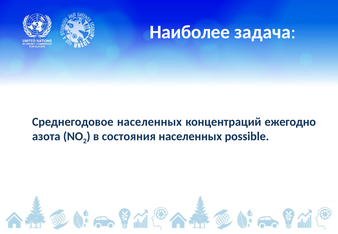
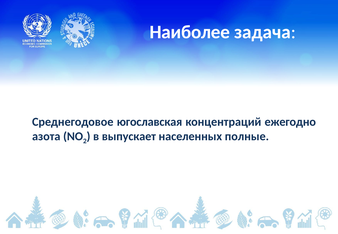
Среднегодовое населенных: населенных -> югославская (150, 122)
состояния: состояния -> выпускает (129, 136)
possible: possible -> полные (247, 136)
